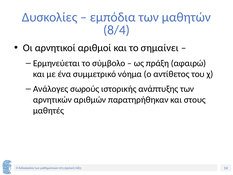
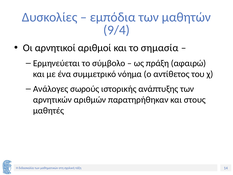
8/4: 8/4 -> 9/4 (116, 30)
σημαίνει: σημαίνει -> σημασία (160, 48)
